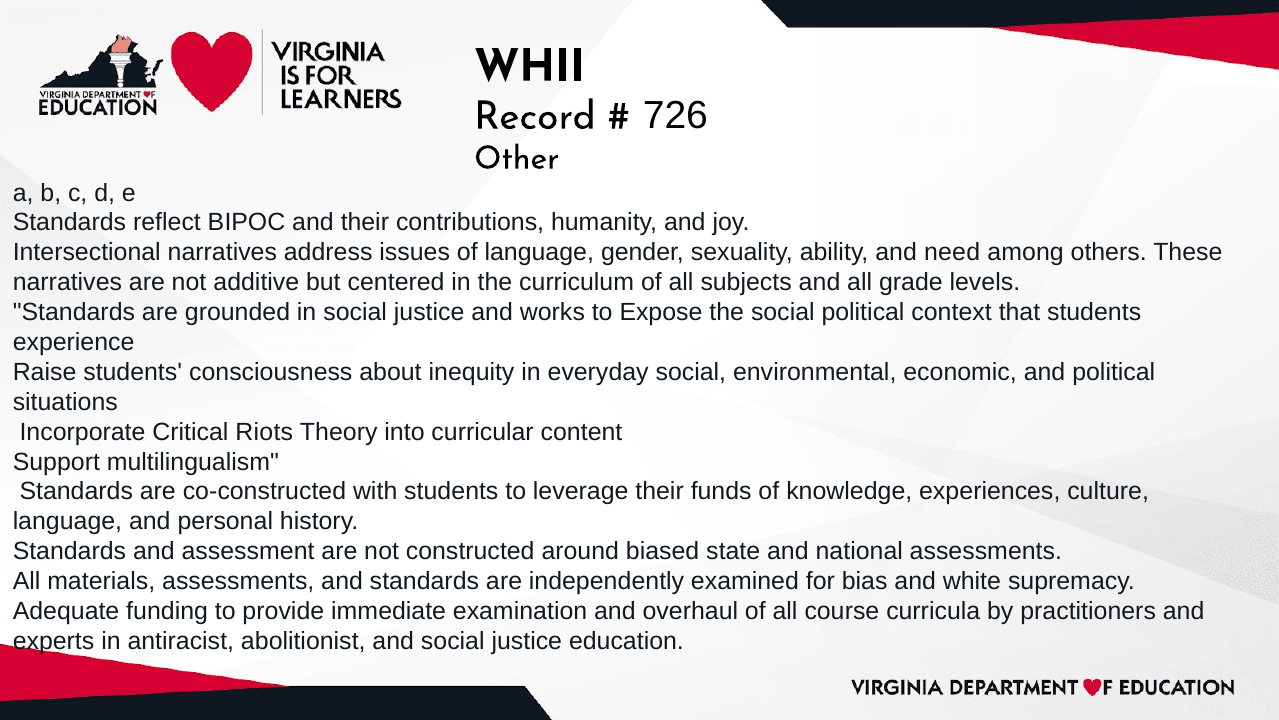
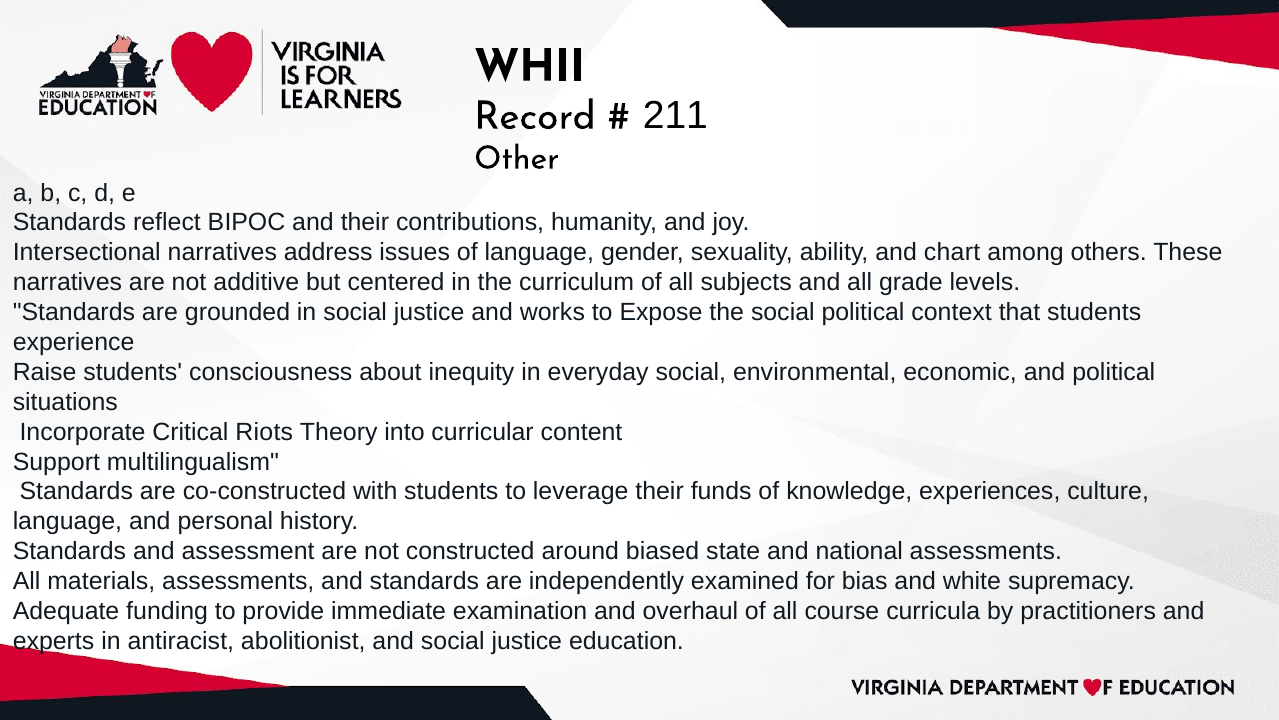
726: 726 -> 211 (675, 116)
need: need -> chart (952, 252)
